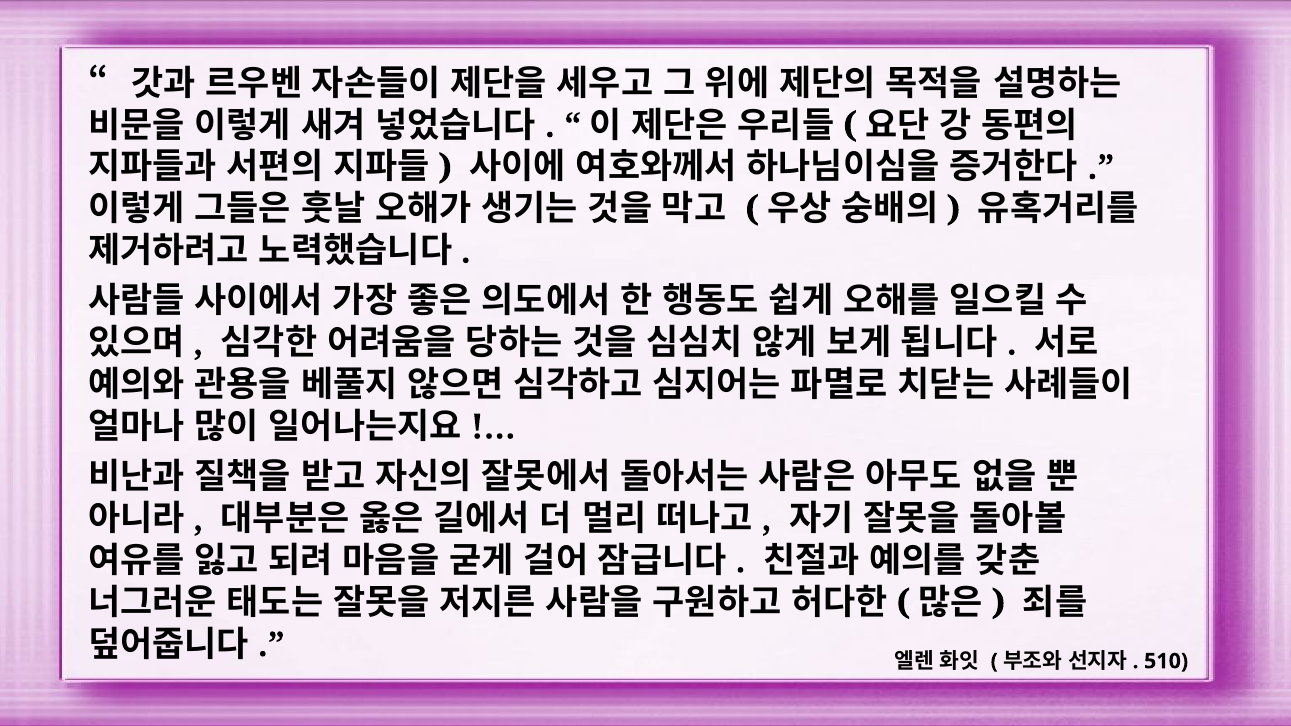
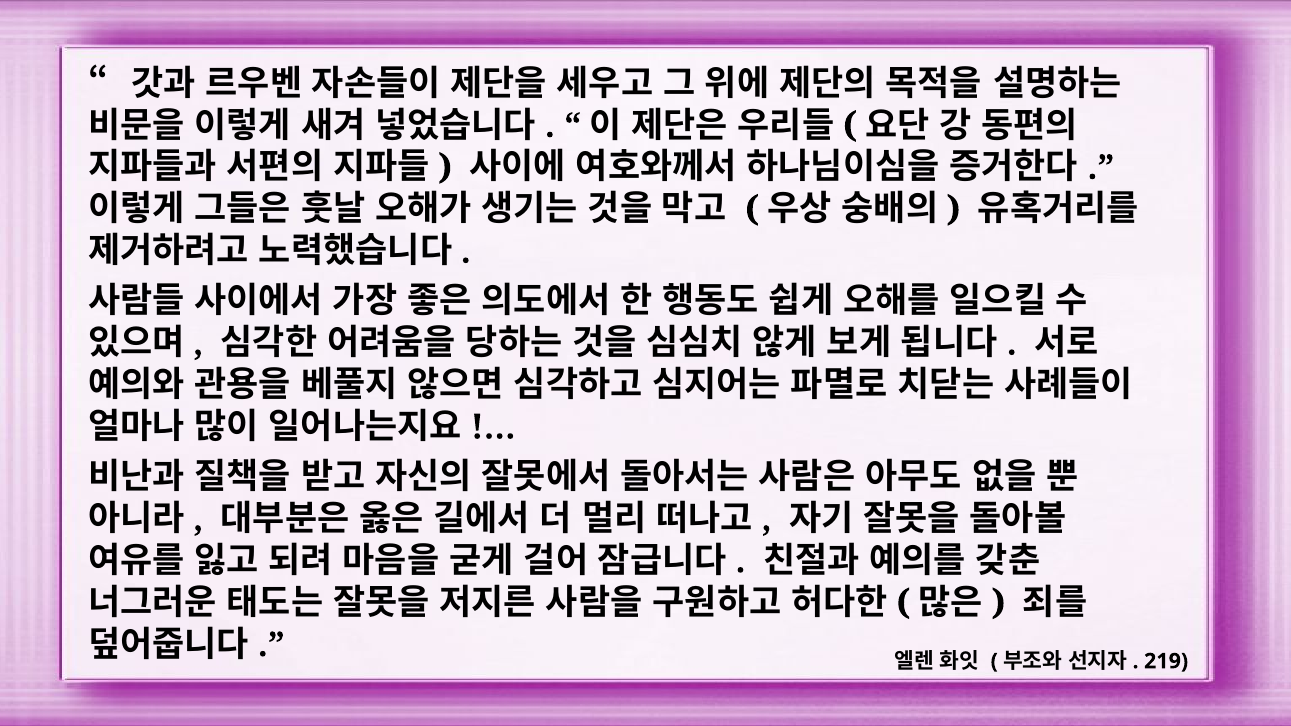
510: 510 -> 219 (1166, 661)
